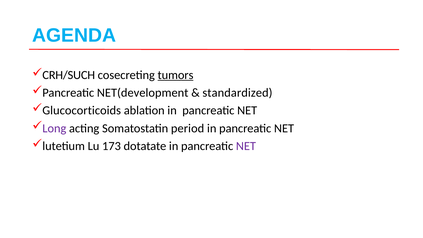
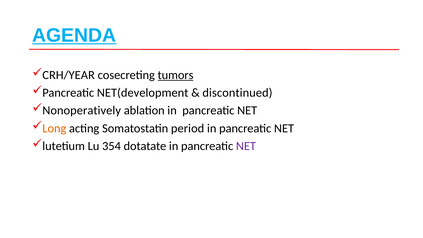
AGENDA underline: none -> present (74, 36)
CRH/SUCH: CRH/SUCH -> CRH/YEAR (69, 75)
standardized: standardized -> discontinued (237, 93)
Glucocorticoids: Glucocorticoids -> Nonoperatively (82, 111)
Long colour: purple -> orange (54, 128)
173: 173 -> 354 (111, 146)
